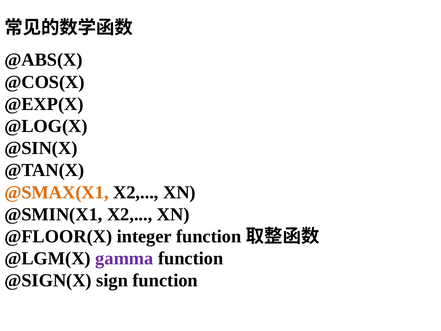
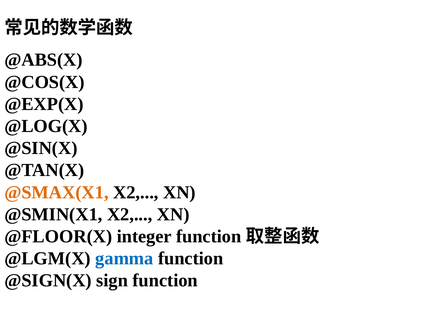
gamma colour: purple -> blue (124, 258)
